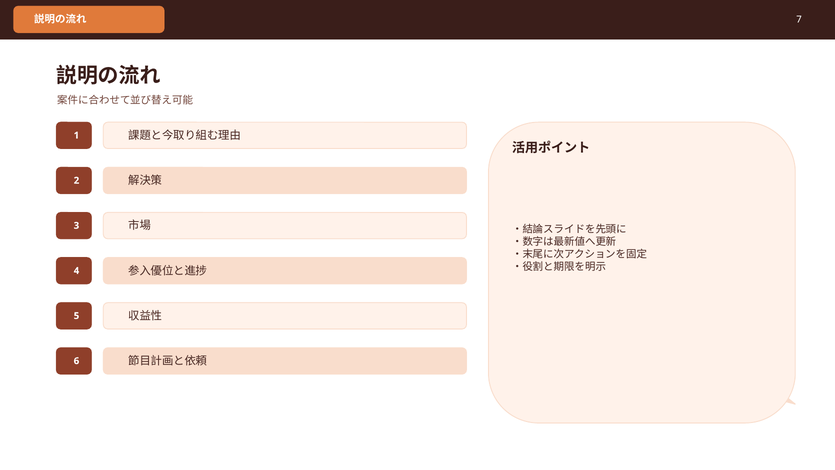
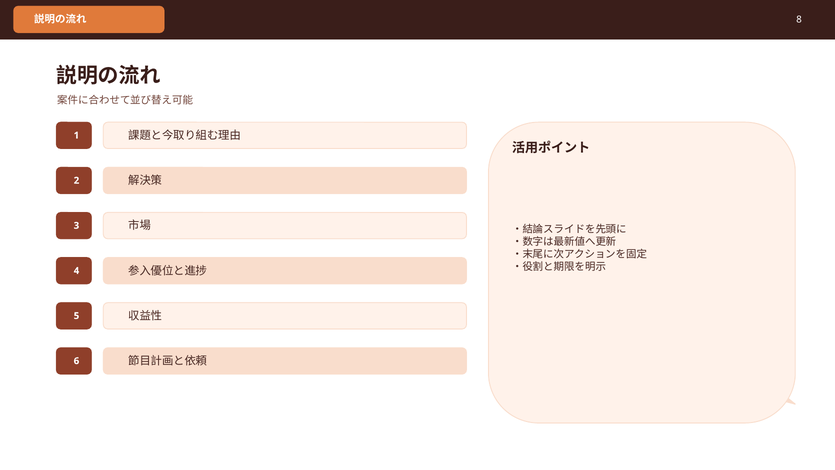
7: 7 -> 8 (799, 19)
